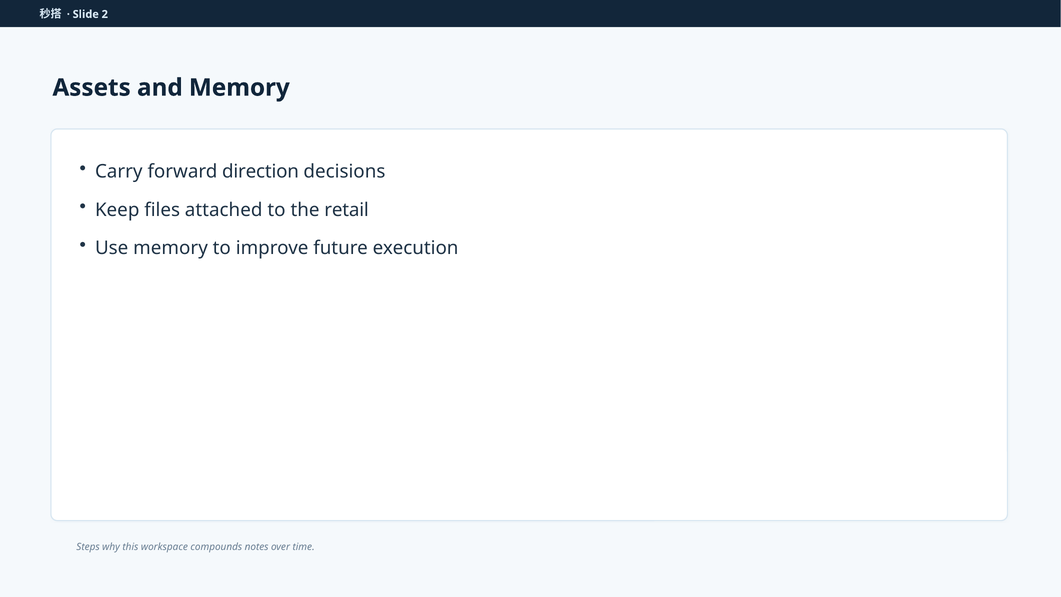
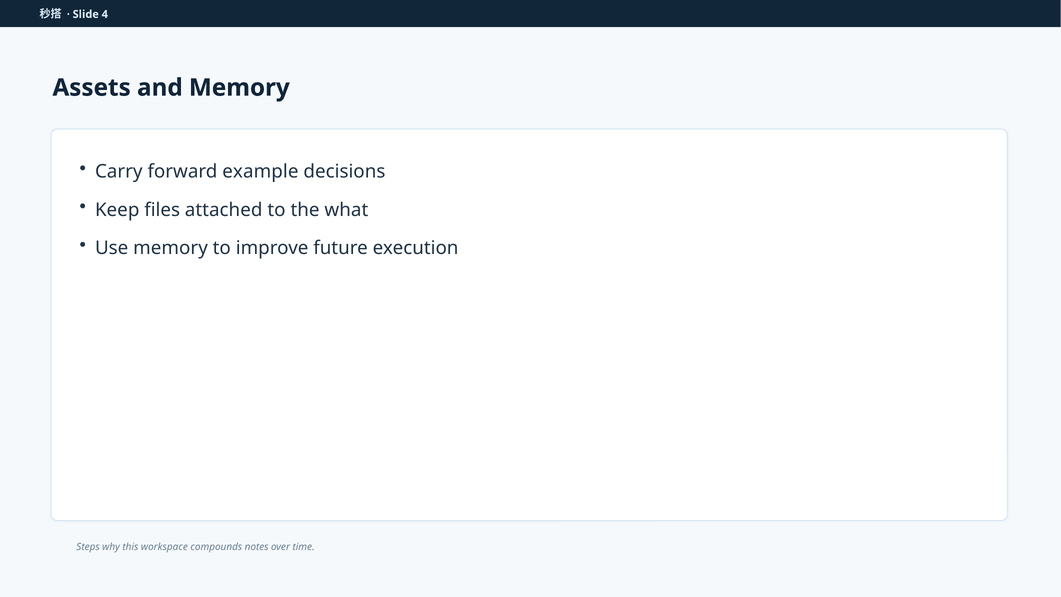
2: 2 -> 4 (105, 14)
direction: direction -> example (260, 172)
retail: retail -> what (346, 210)
